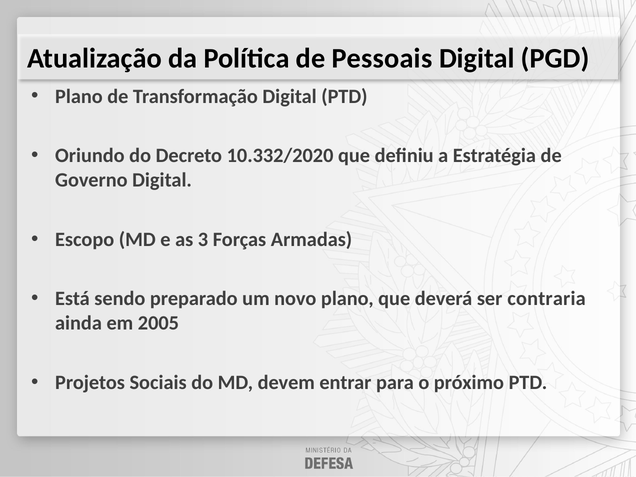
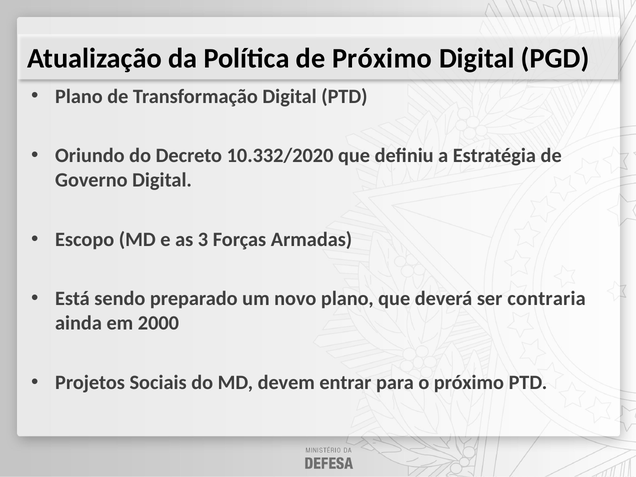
de Pessoais: Pessoais -> Próximo (382, 58)
2005: 2005 -> 2000 (158, 323)
